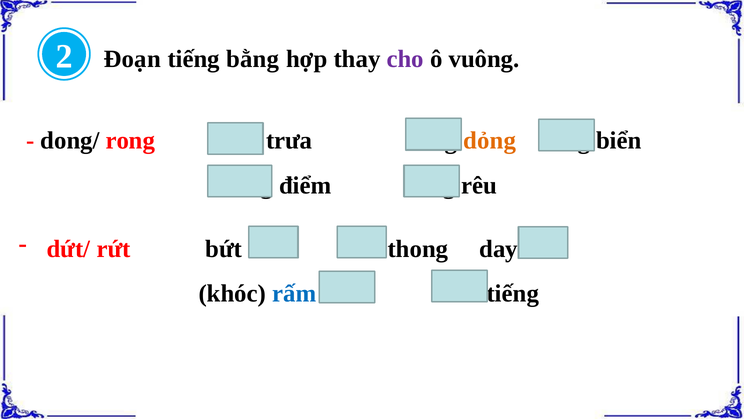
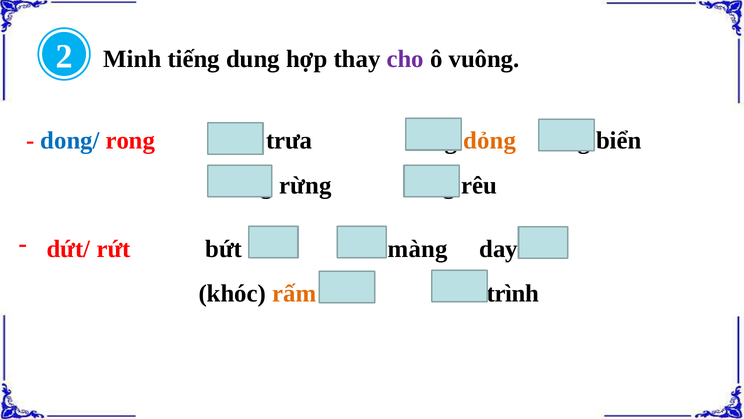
Đoạn: Đoạn -> Minh (132, 59)
bằng: bằng -> dung (253, 59)
dong/ colour: black -> blue (70, 140)
điểm: điểm -> rừng (305, 185)
thong: thong -> màng (418, 249)
rấm colour: blue -> orange (294, 293)
tiếng: tiếng -> trình (513, 293)
